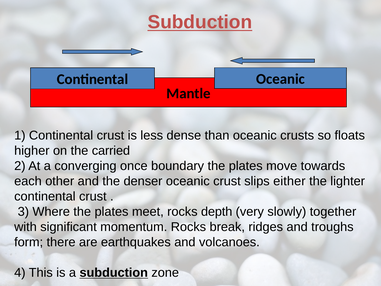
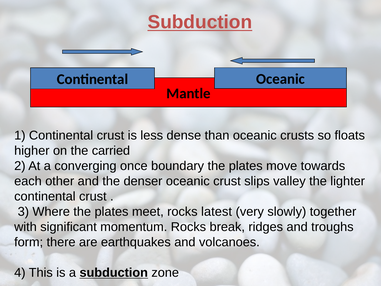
either: either -> valley (289, 181)
depth: depth -> latest (217, 211)
